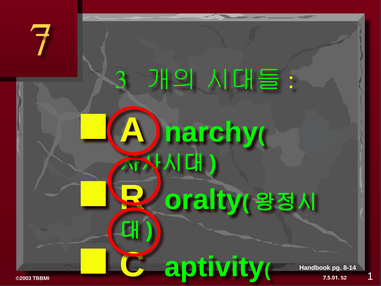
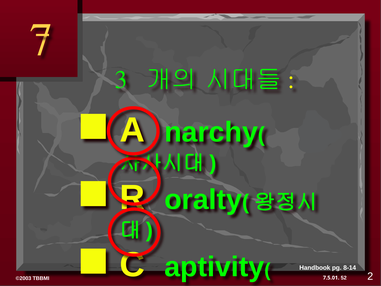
1: 1 -> 2 (370, 276)
